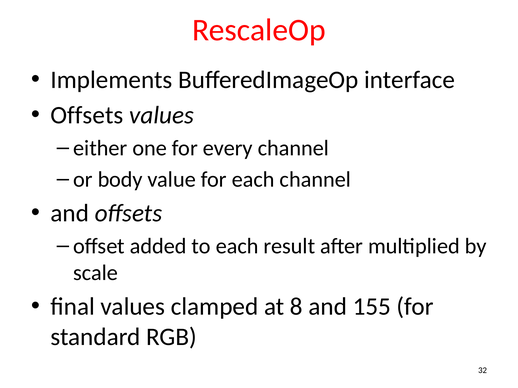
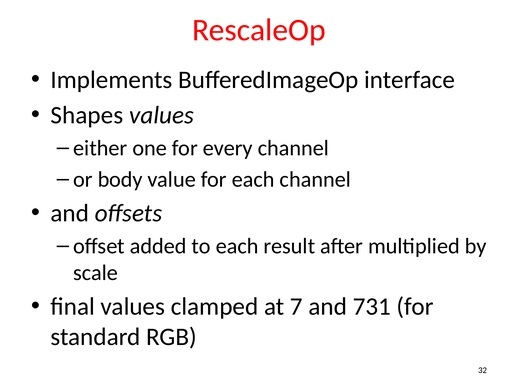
Offsets: Offsets -> Shapes (87, 115)
8: 8 -> 7 (296, 307)
155: 155 -> 731 (372, 307)
